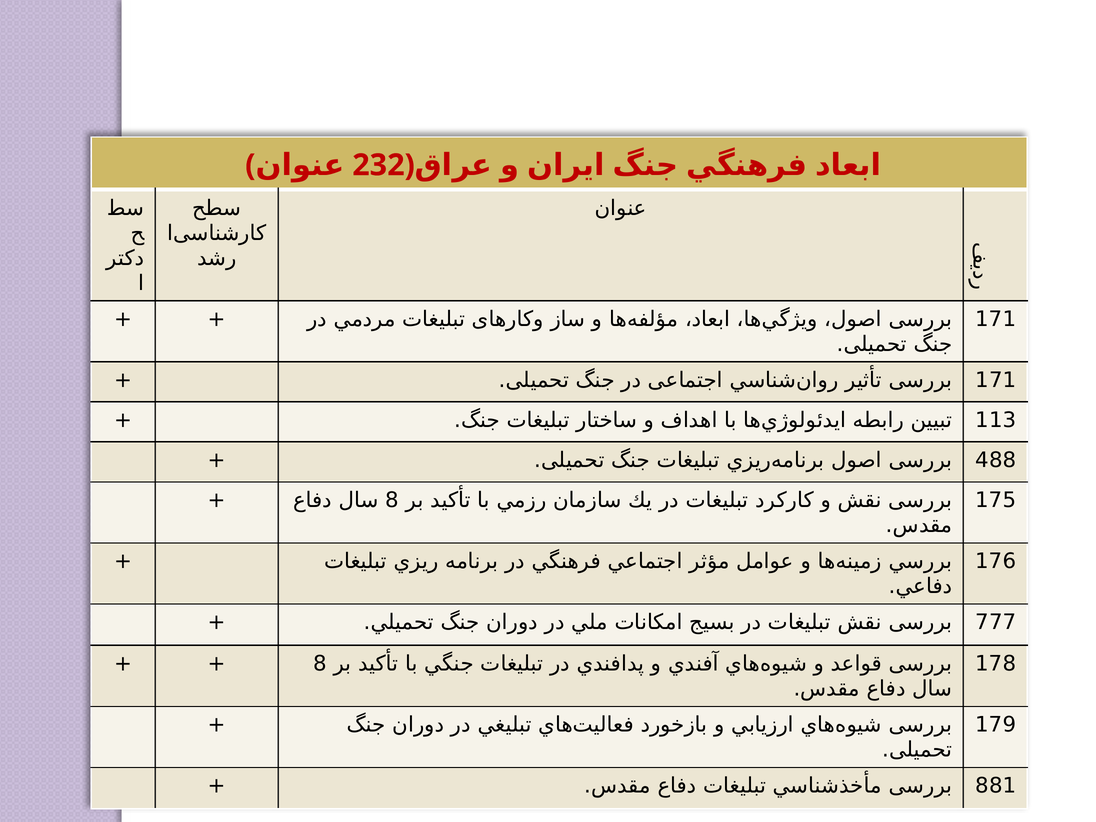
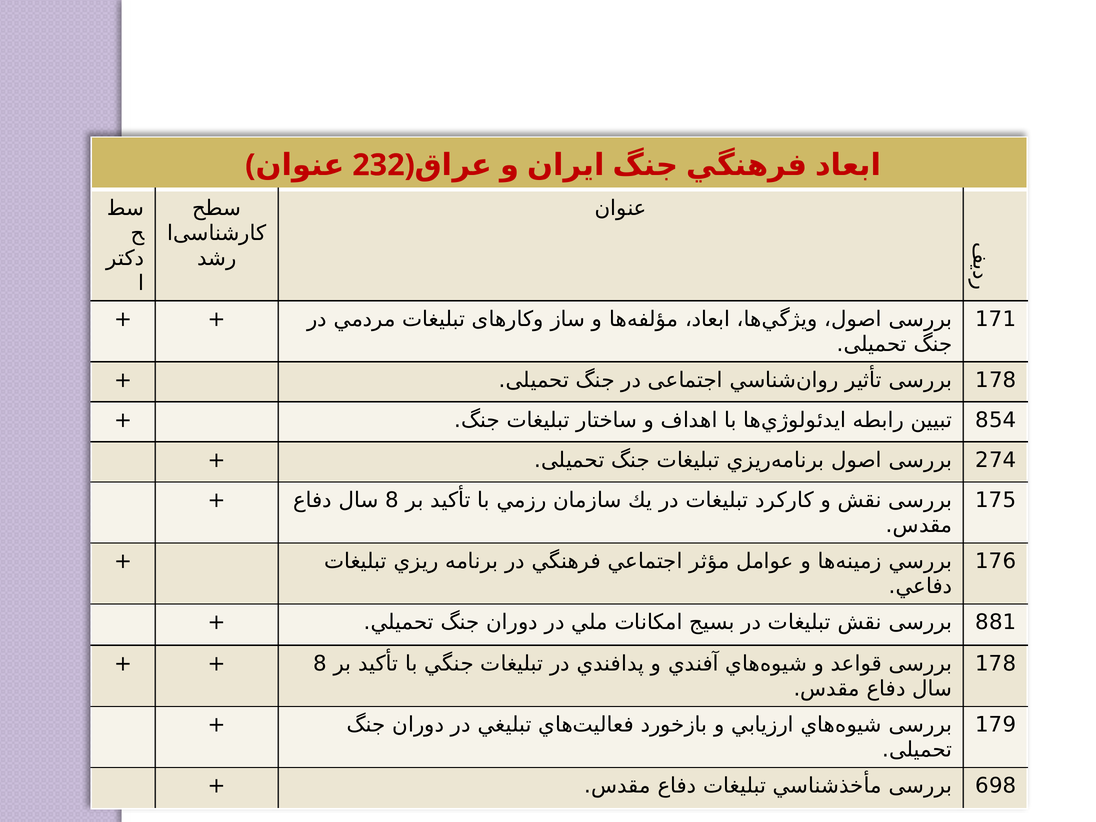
171: 171 -> 178 (996, 380)
113: 113 -> 854 (996, 420)
488: 488 -> 274 (996, 460)
777: 777 -> 881 (996, 622)
881: 881 -> 698 (996, 786)
